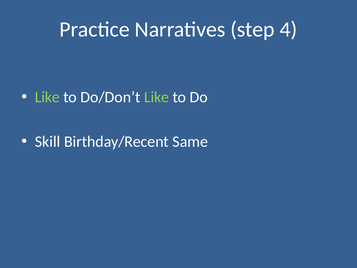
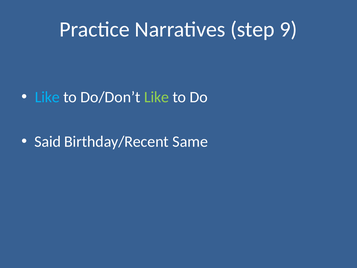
4: 4 -> 9 (288, 29)
Like colour: light green -> light blue (47, 97)
Skill: Skill -> Said (48, 142)
